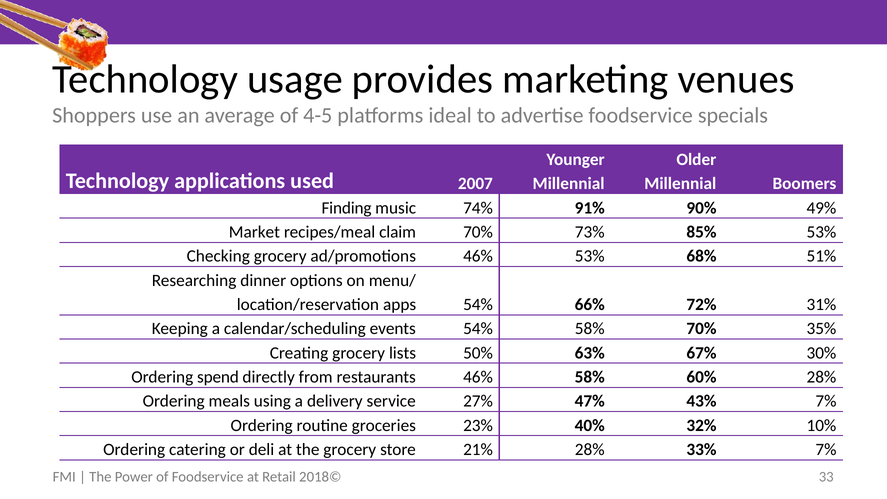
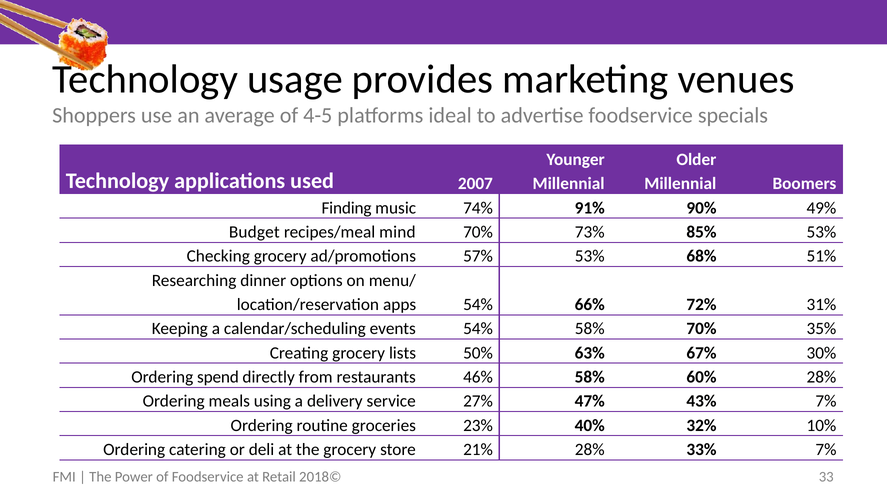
Market: Market -> Budget (254, 232)
claim: claim -> mind (397, 232)
ad/promotions 46%: 46% -> 57% (478, 256)
